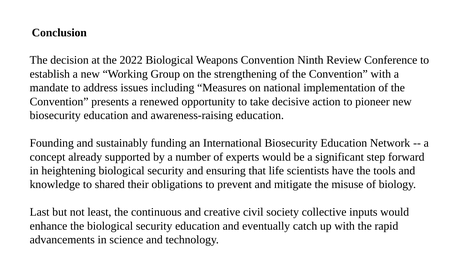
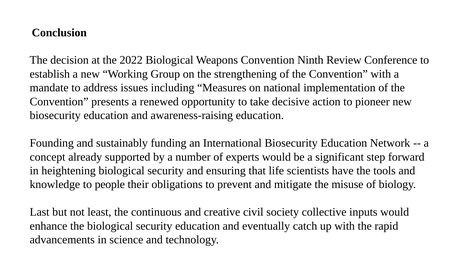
shared: shared -> people (110, 184)
